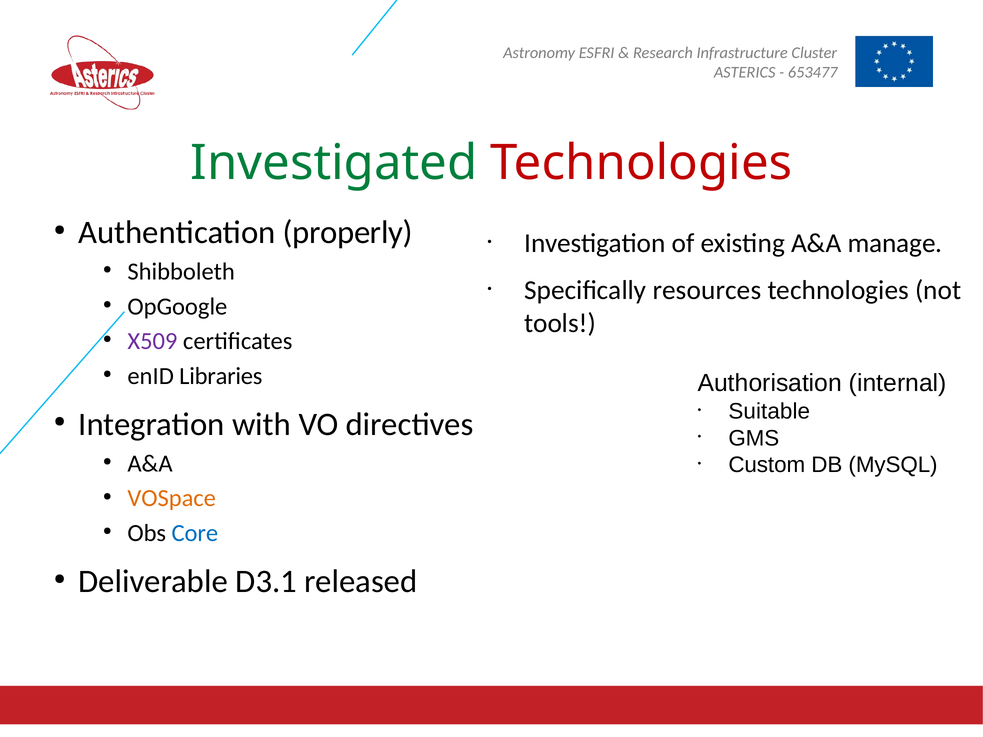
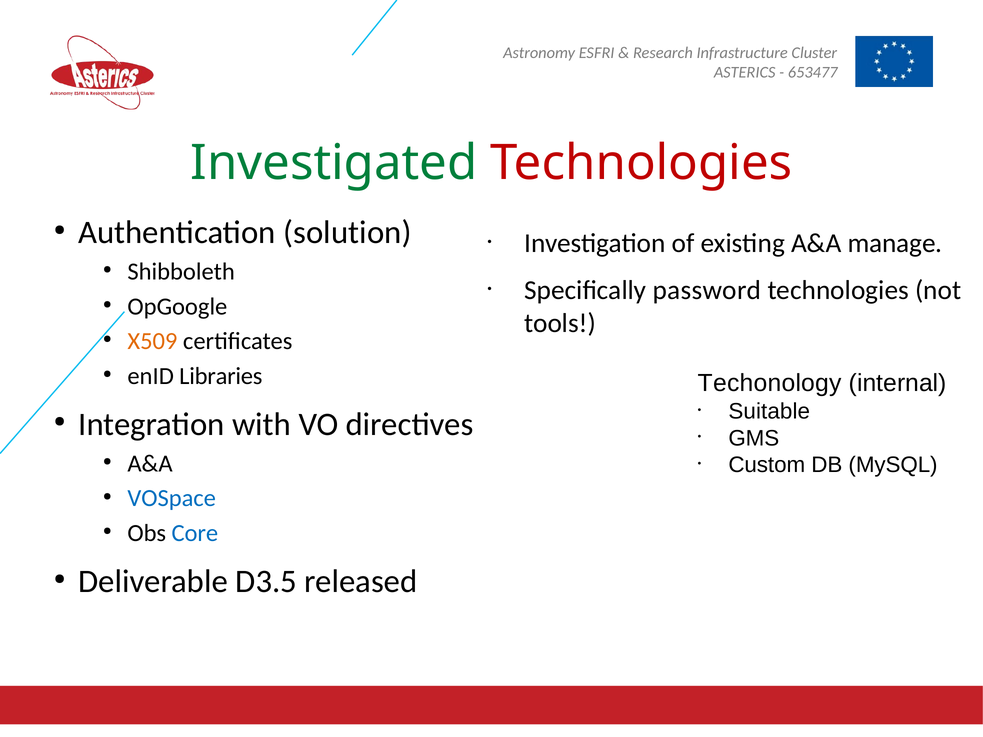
properly: properly -> solution (347, 233)
resources: resources -> password (707, 290)
X509 colour: purple -> orange (152, 341)
Authorisation: Authorisation -> Techonology (770, 383)
VOSpace colour: orange -> blue (172, 498)
D3.1: D3.1 -> D3.5 (266, 582)
